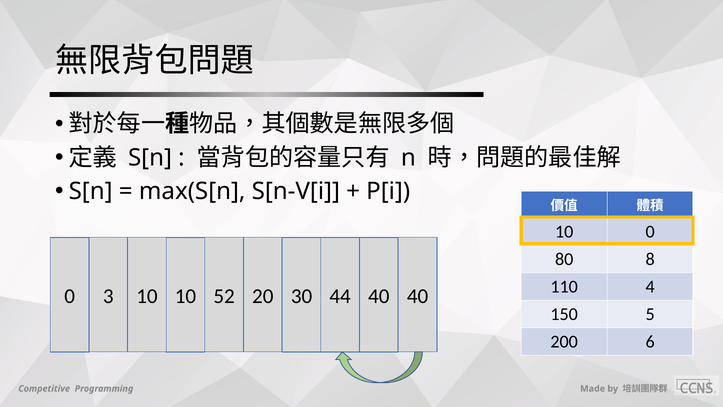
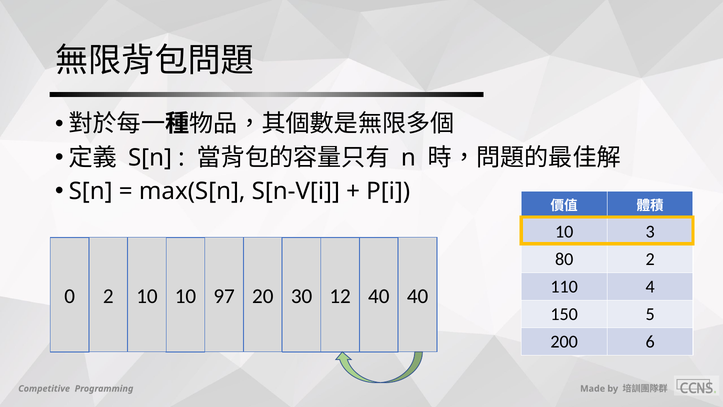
10 0: 0 -> 3 (650, 231)
80 8: 8 -> 2 (650, 259)
0 3: 3 -> 2 (108, 296)
52: 52 -> 97 (224, 296)
44: 44 -> 12 (340, 296)
